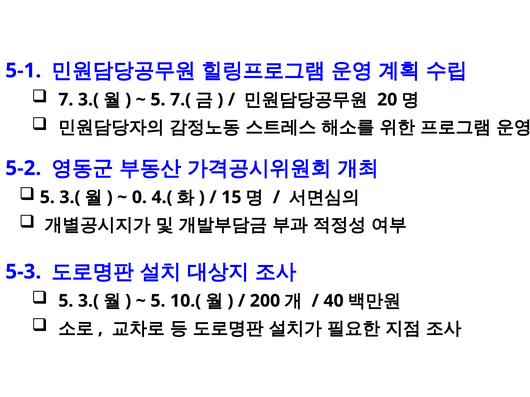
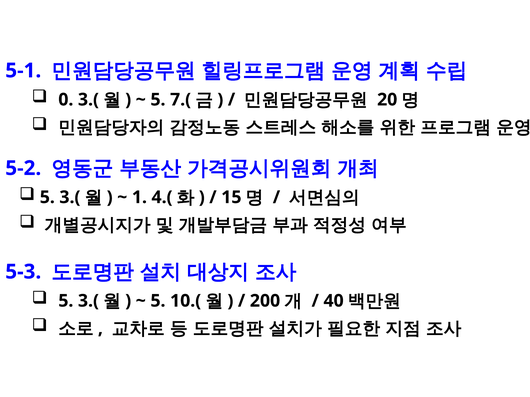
7: 7 -> 0 (66, 100)
0: 0 -> 1 (139, 198)
